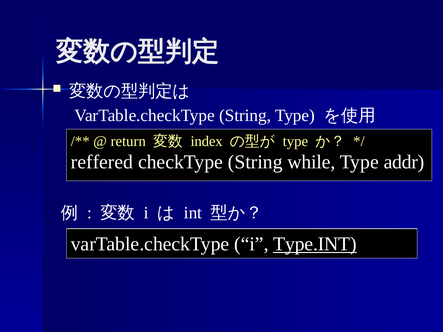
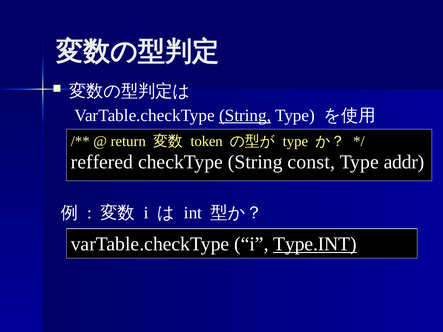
String underline: none -> present (245, 115)
index: index -> token (207, 141)
while: while -> const (311, 162)
